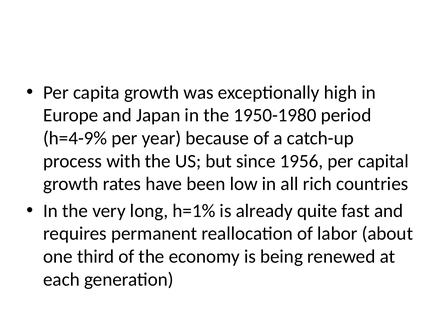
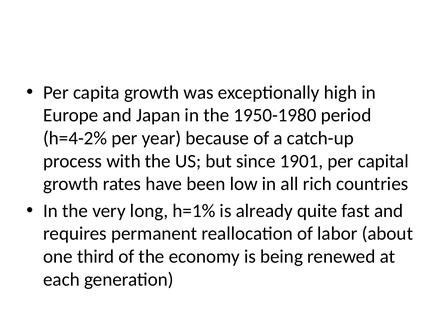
h=4-9%: h=4-9% -> h=4-2% (75, 138)
1956: 1956 -> 1901 (301, 161)
